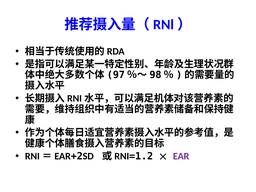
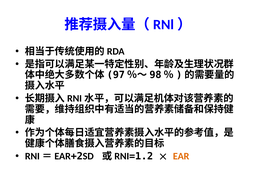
EAR colour: purple -> orange (181, 156)
